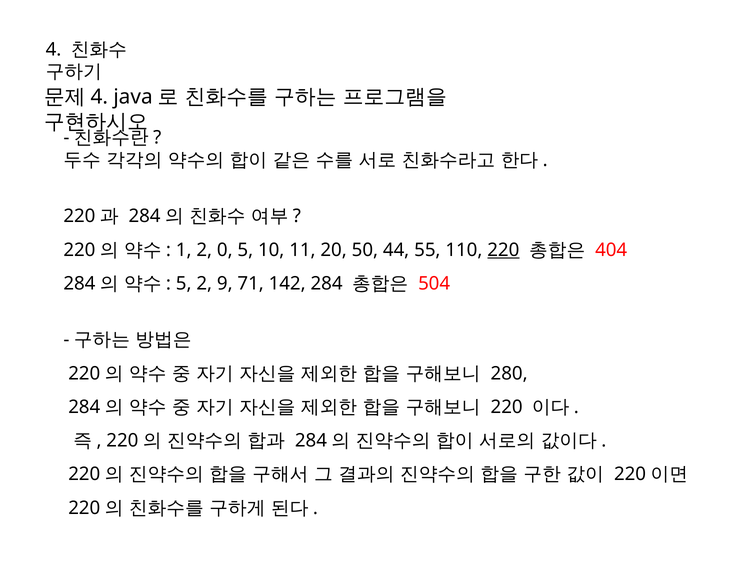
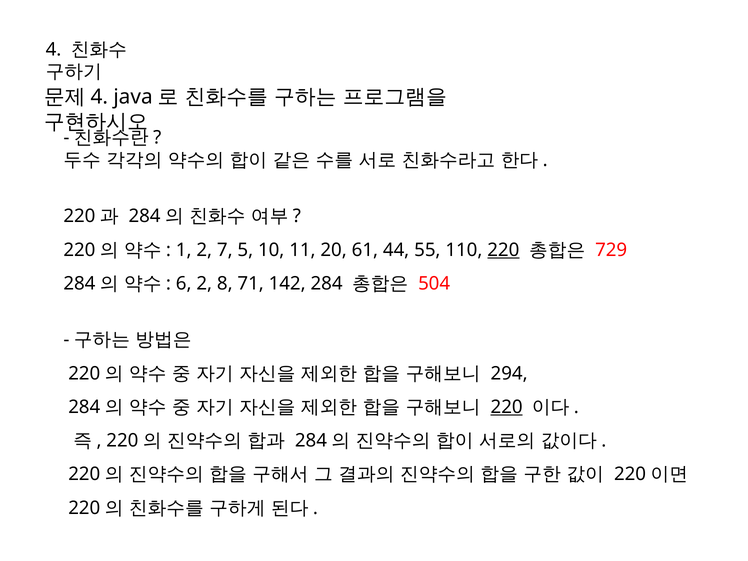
0: 0 -> 7 (225, 250)
50: 50 -> 61 (365, 250)
404: 404 -> 729 (611, 250)
5: 5 -> 6 (184, 284)
9: 9 -> 8 (225, 284)
280: 280 -> 294 (509, 373)
220 underline: none -> present (507, 407)
